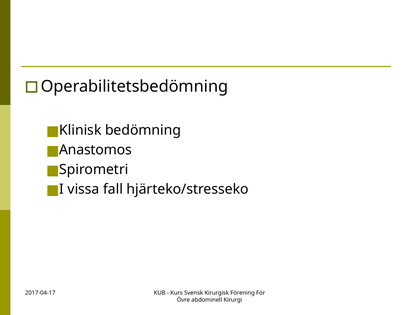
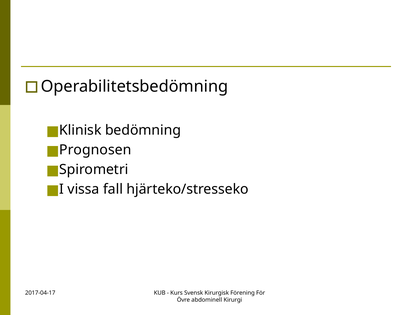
Anastomos: Anastomos -> Prognosen (95, 150)
